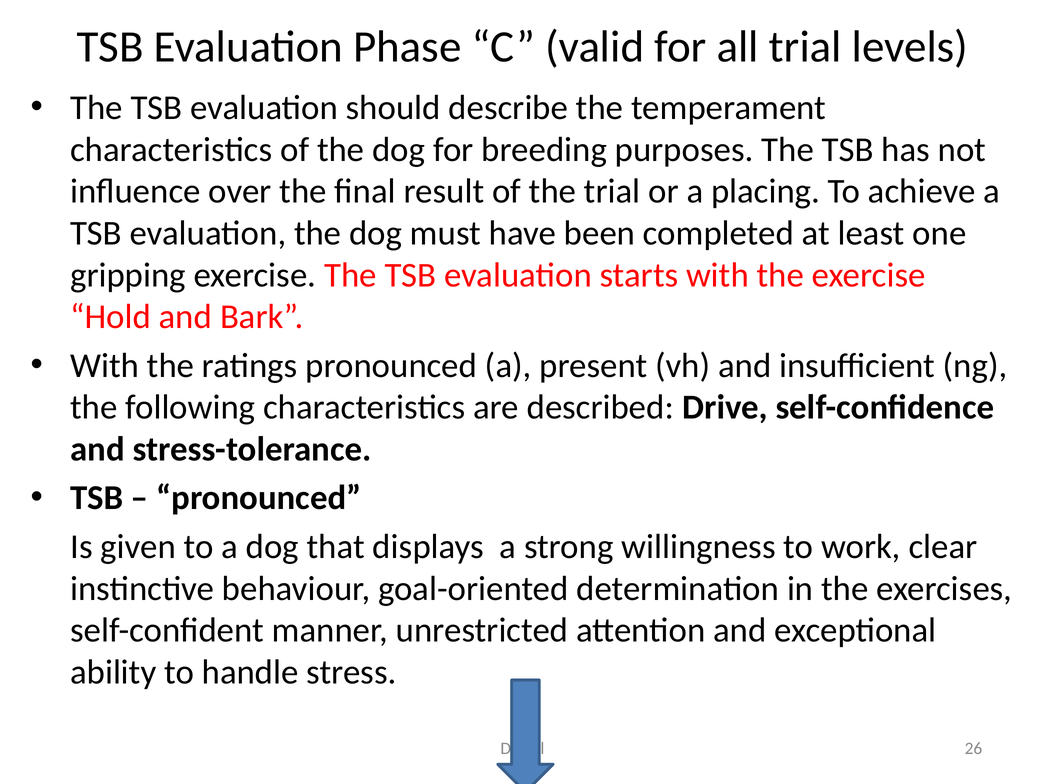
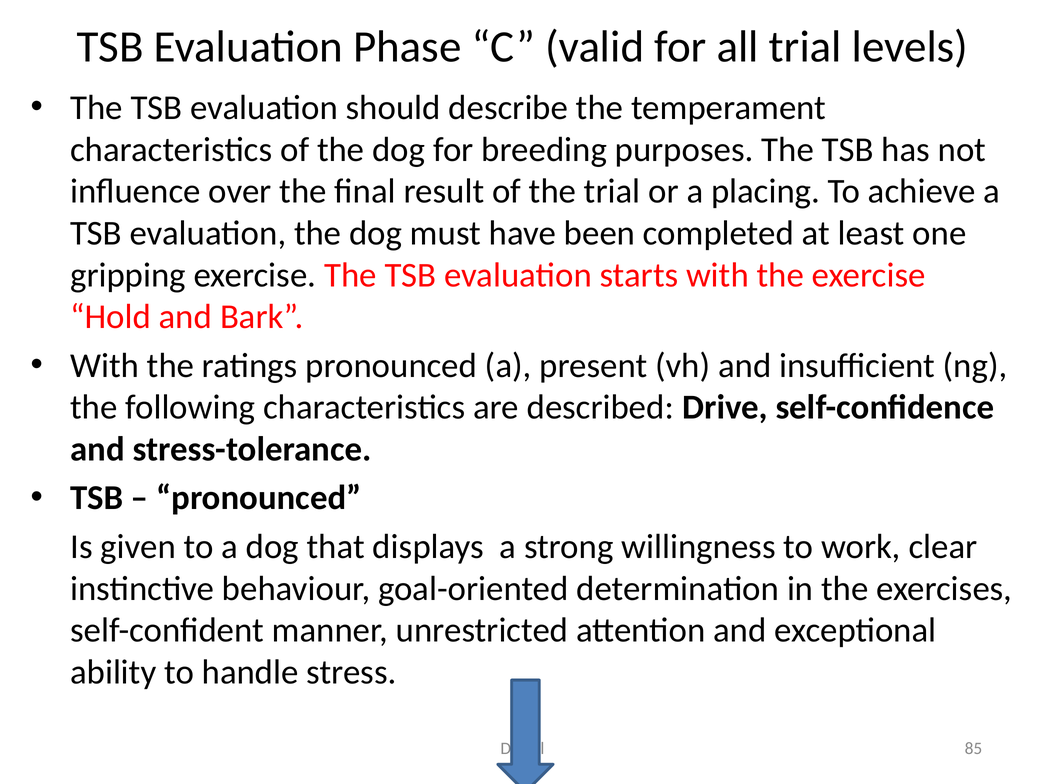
26: 26 -> 85 (973, 748)
